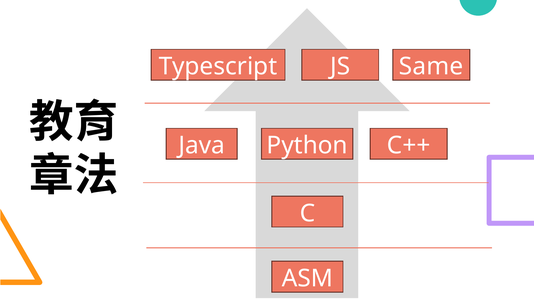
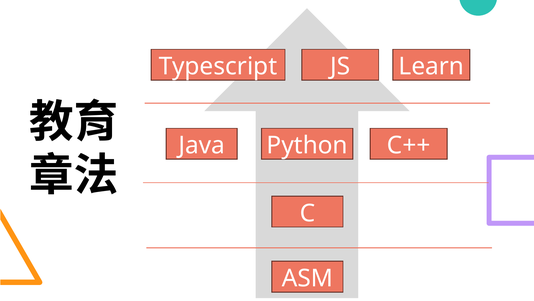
Same: Same -> Learn (431, 66)
